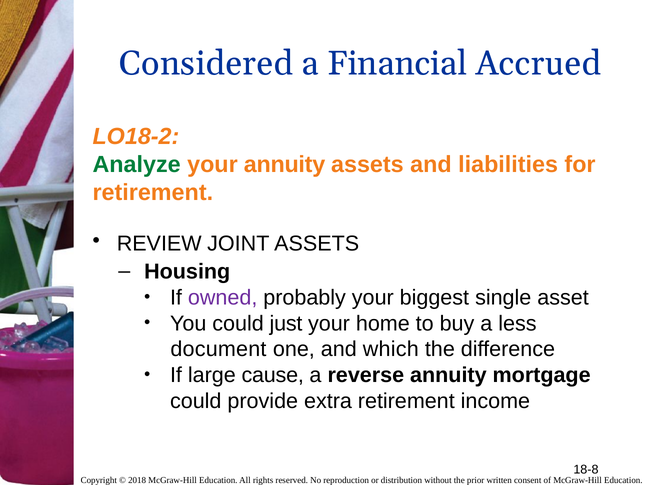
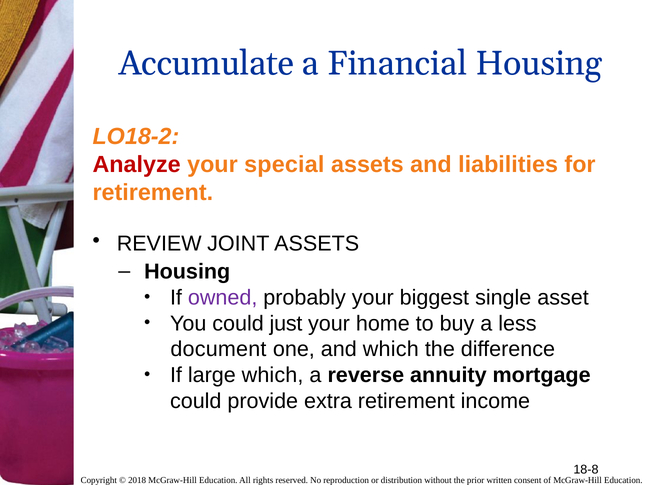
Considered: Considered -> Accumulate (206, 63)
Financial Accrued: Accrued -> Housing (539, 63)
Analyze colour: green -> red (137, 164)
your annuity: annuity -> special (284, 164)
large cause: cause -> which (273, 375)
